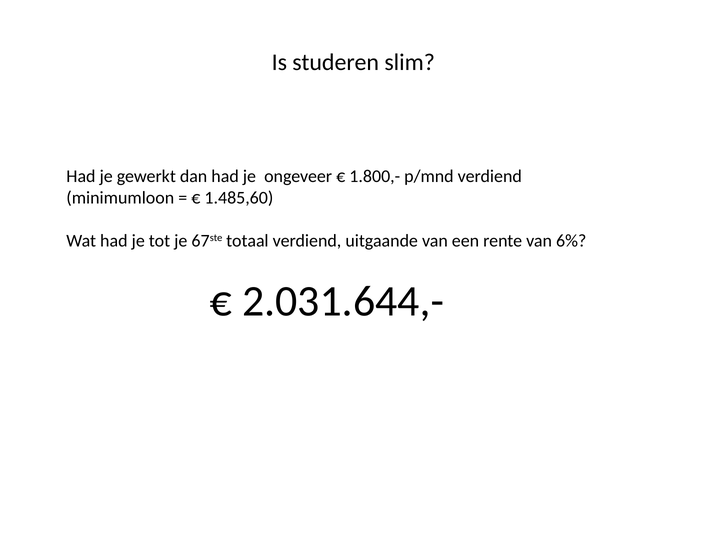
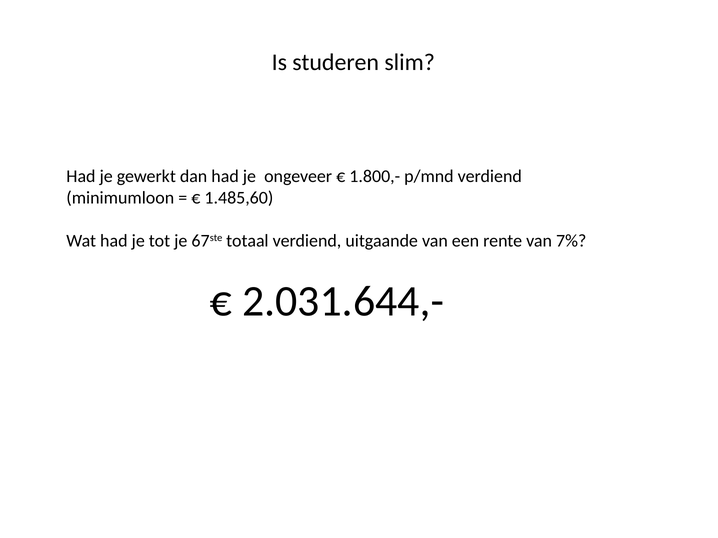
6%: 6% -> 7% (571, 241)
